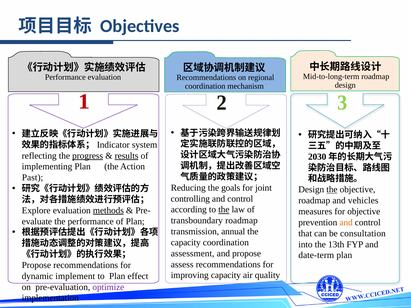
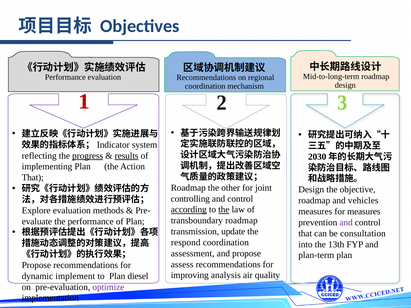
Past: Past -> That (33, 178)
Reducing: Reducing -> Roadmap (188, 188)
goals: goals -> other (231, 188)
the underline: present -> none (332, 190)
according underline: none -> present (189, 210)
methods underline: present -> none (108, 211)
for objective: objective -> measures (364, 212)
and colour: orange -> purple (346, 223)
annual: annual -> update (233, 232)
capacity: capacity -> respond (186, 243)
date-term: date-term -> plan-term (316, 255)
improving capacity: capacity -> analysis (226, 276)
effect: effect -> diesel (138, 276)
